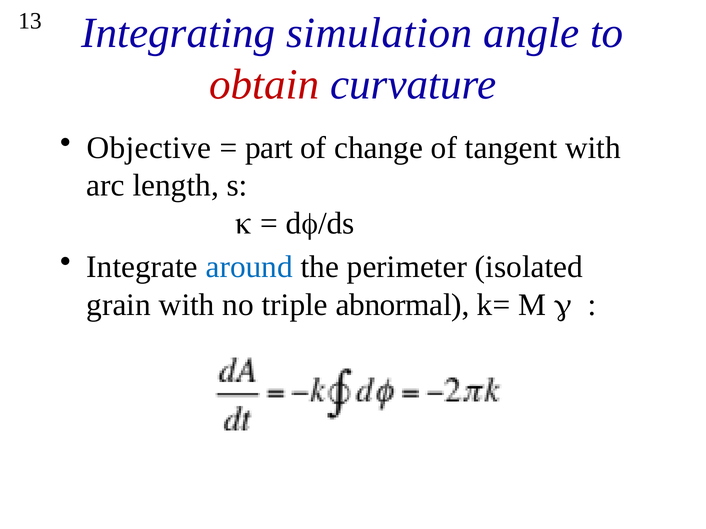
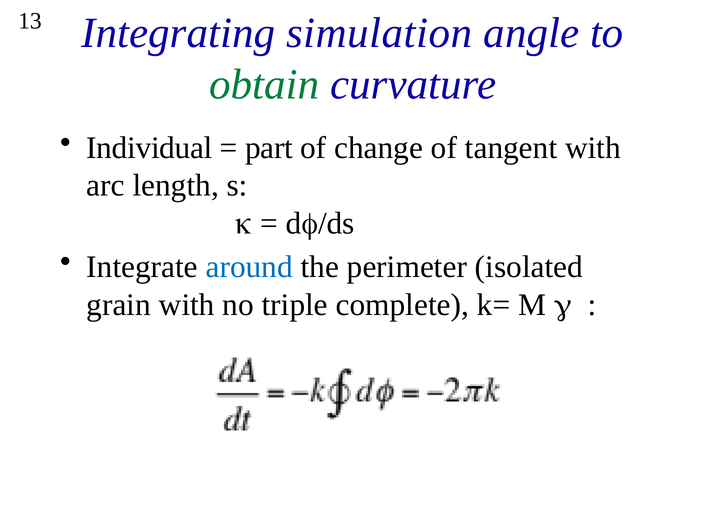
obtain colour: red -> green (264, 85)
Objective: Objective -> Individual (149, 148)
abnormal: abnormal -> complete (402, 305)
